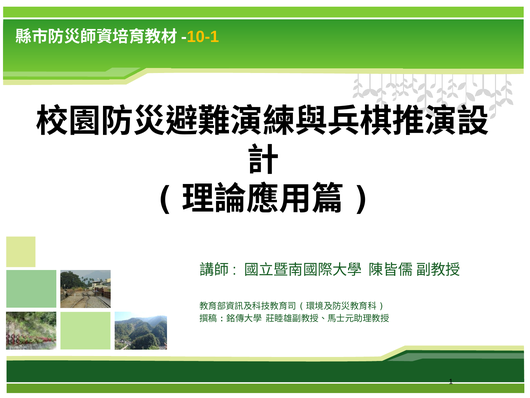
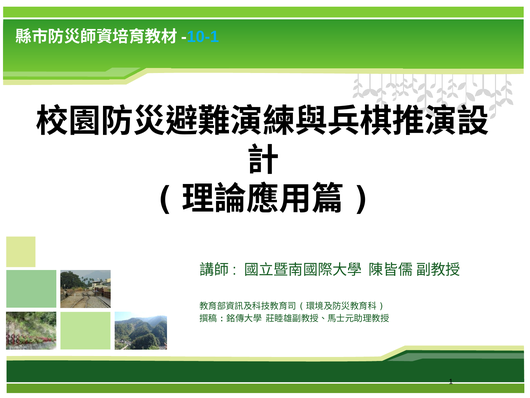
10-1 colour: yellow -> light blue (203, 37)
